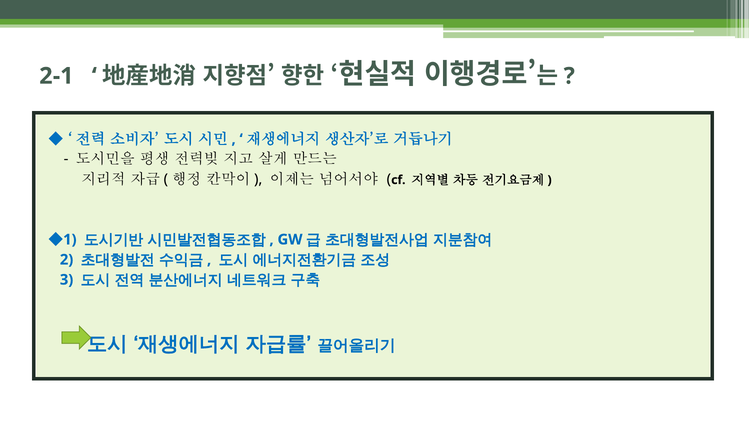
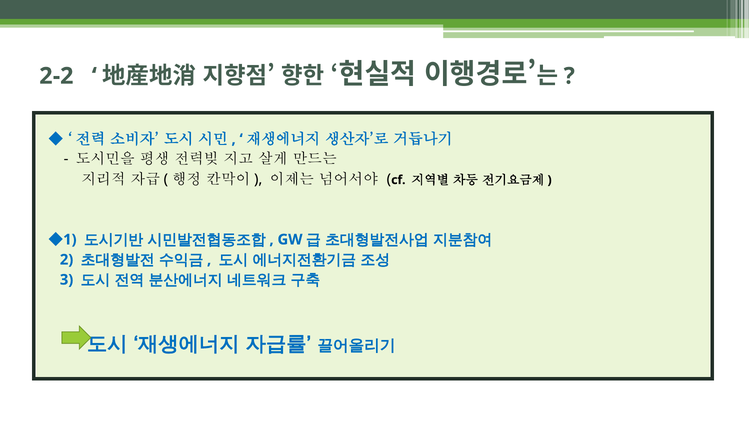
2-1: 2-1 -> 2-2 (56, 76)
